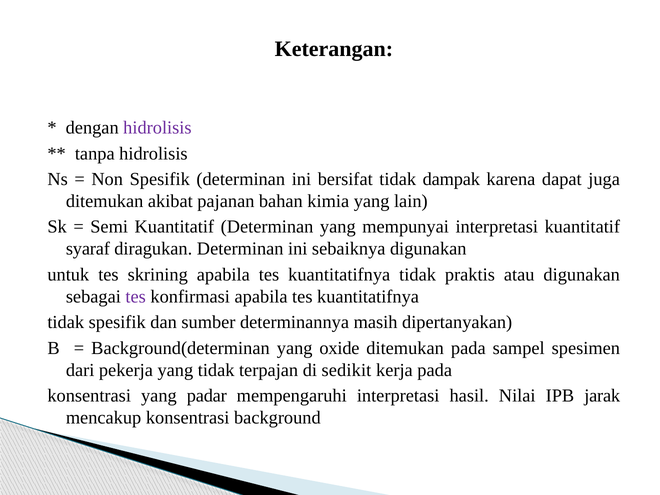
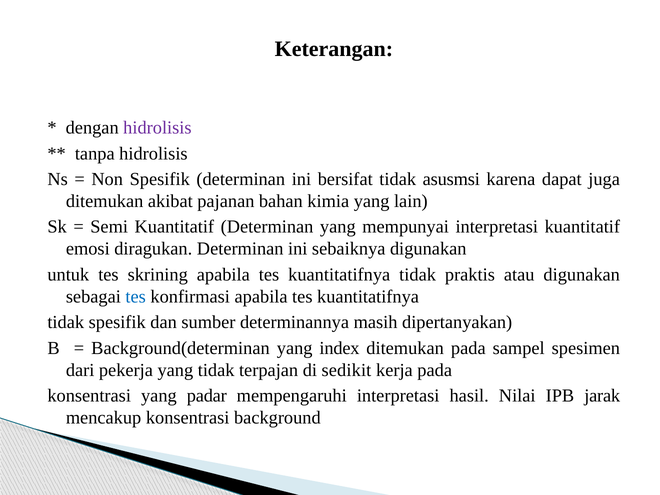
dampak: dampak -> asusmsi (451, 179)
syaraf: syaraf -> emosi (88, 249)
tes colour: purple -> blue (136, 297)
oxide: oxide -> index (339, 348)
